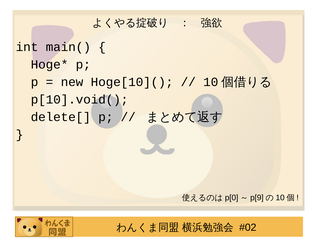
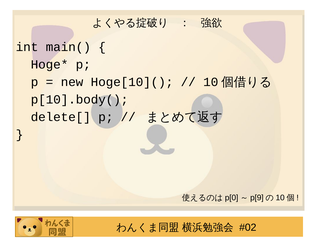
p[10].void(: p[10].void( -> p[10].body( (80, 100)
